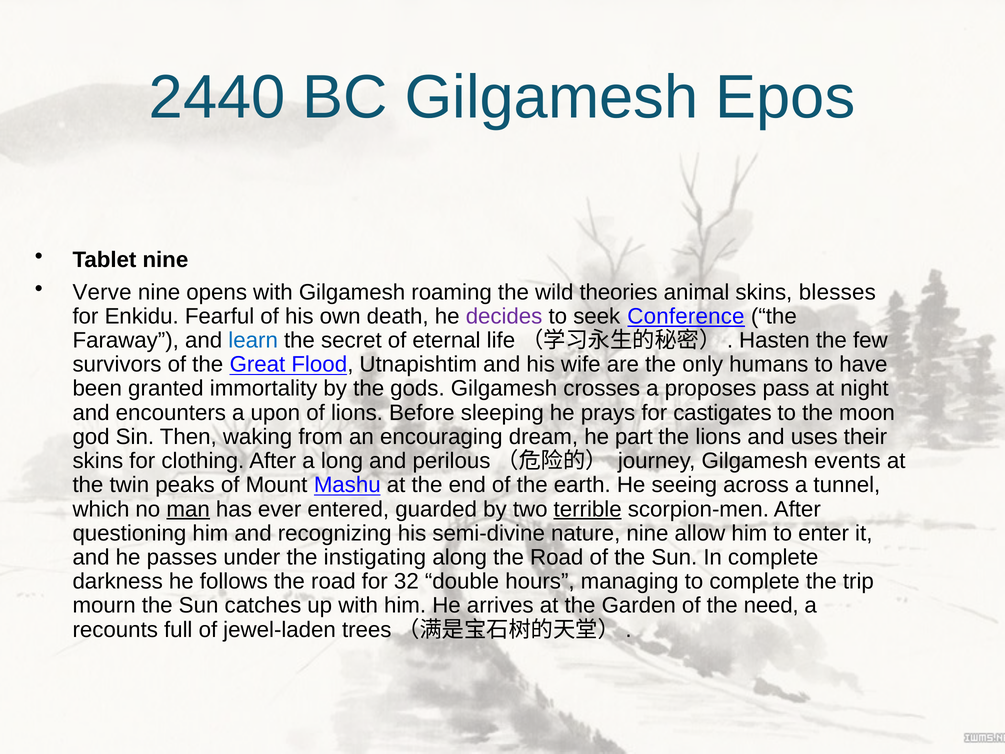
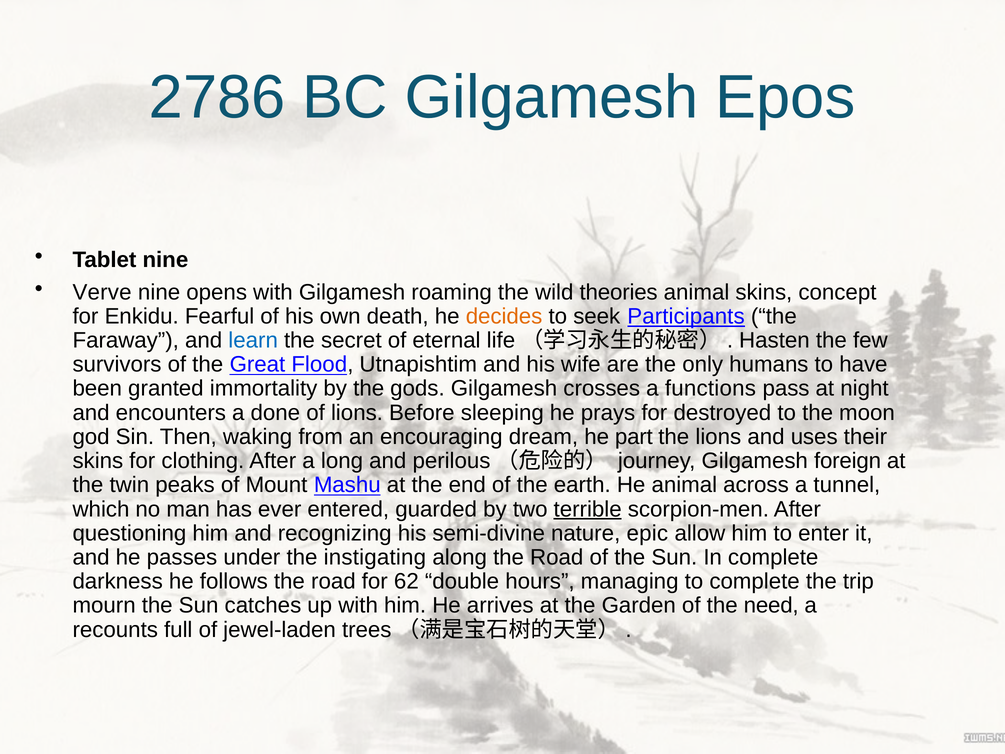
2440: 2440 -> 2786 (217, 97)
blesses: blesses -> concept (837, 292)
decides colour: purple -> orange (504, 316)
Conference: Conference -> Participants (686, 316)
proposes: proposes -> functions (710, 389)
upon: upon -> done (275, 413)
castigates: castigates -> destroyed (722, 413)
events: events -> foreign (848, 461)
He seeing: seeing -> animal (684, 485)
man underline: present -> none (188, 509)
nature nine: nine -> epic (647, 533)
32: 32 -> 62 (406, 581)
